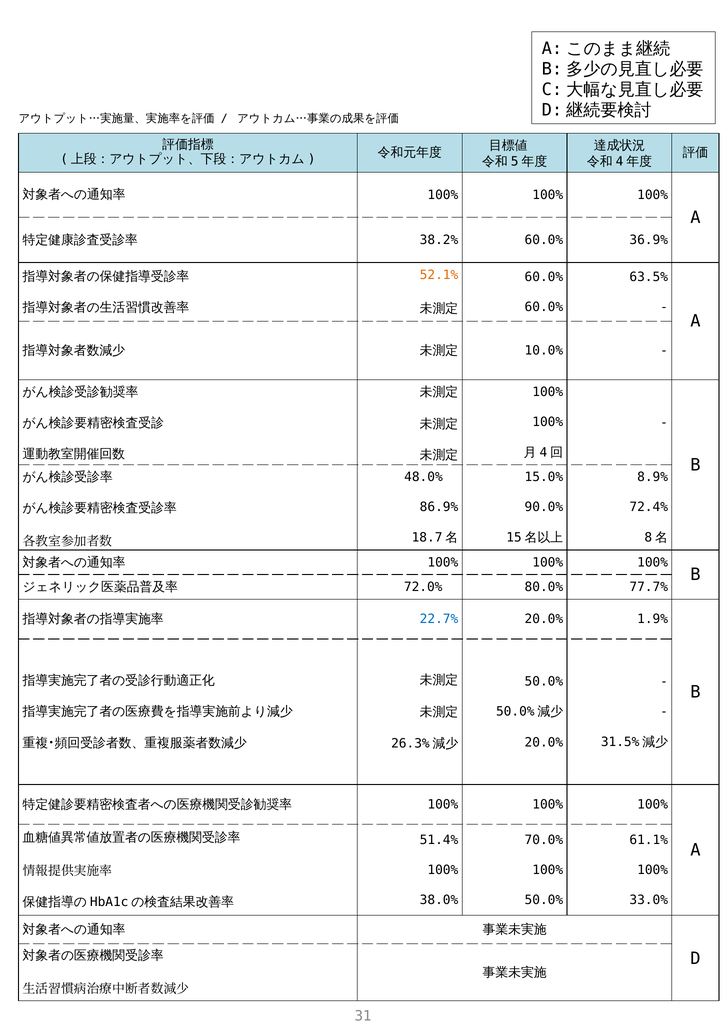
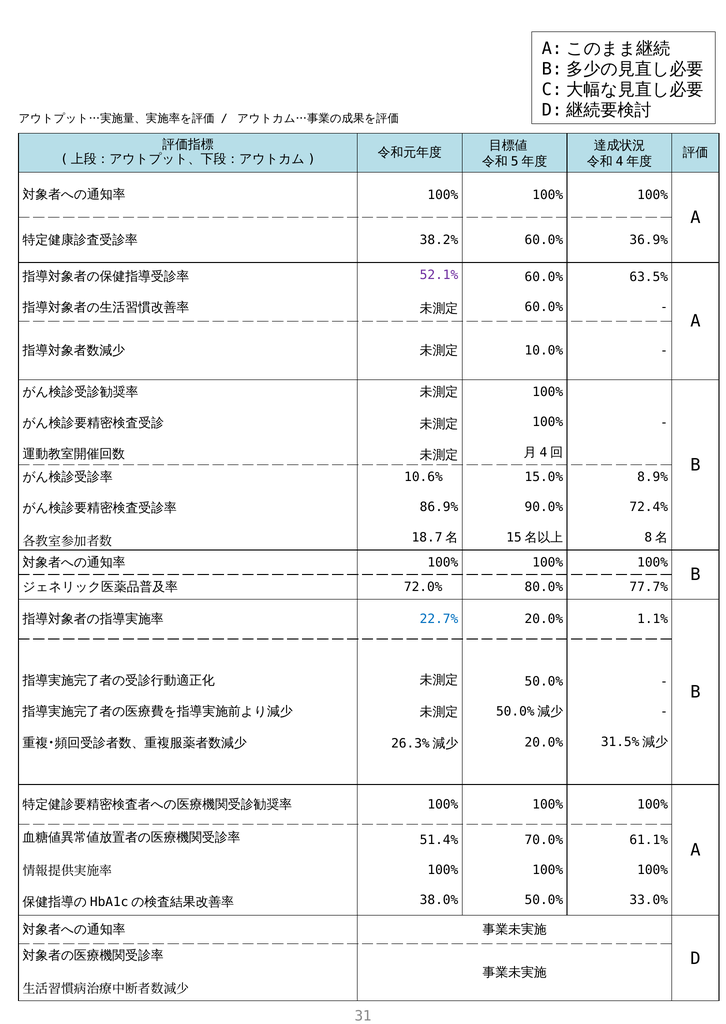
52.1% colour: orange -> purple (439, 275)
48.0%: 48.0% -> 10.6% (423, 477)
1.9%: 1.9% -> 1.1% (653, 620)
